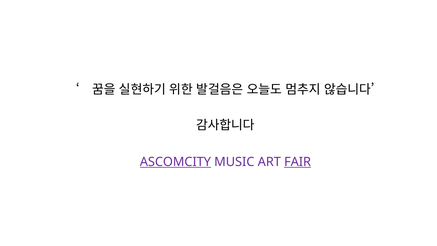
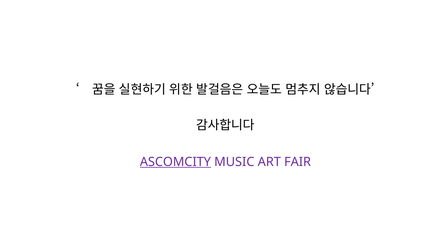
FAIR underline: present -> none (298, 162)
